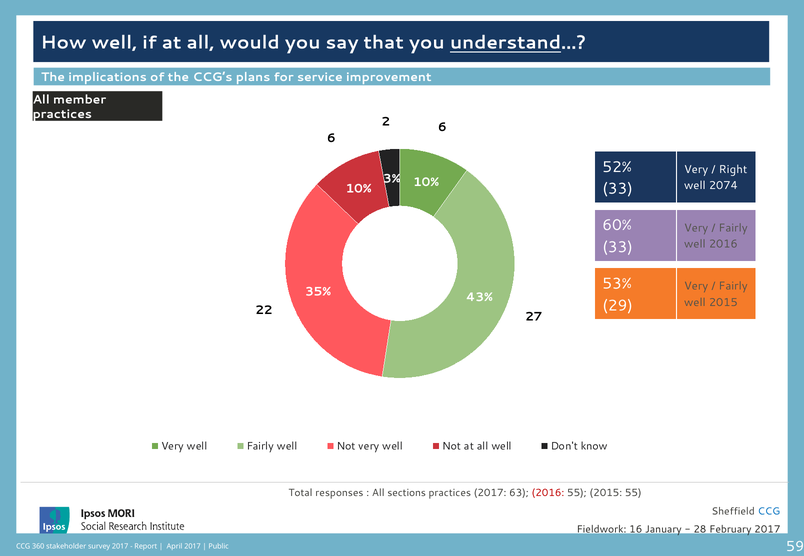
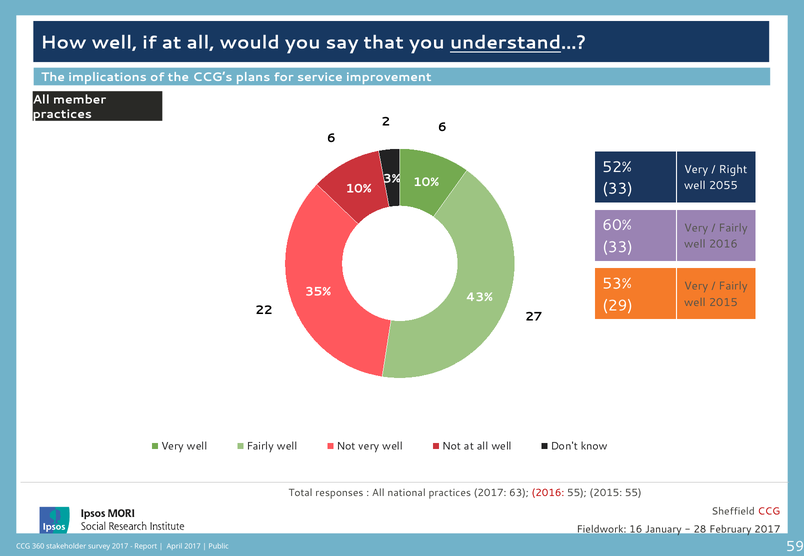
2074: 2074 -> 2055 (723, 186)
sections: sections -> national (407, 493)
CCG colour: blue -> red (769, 512)
